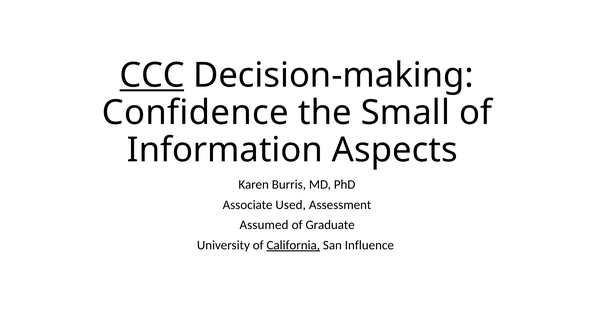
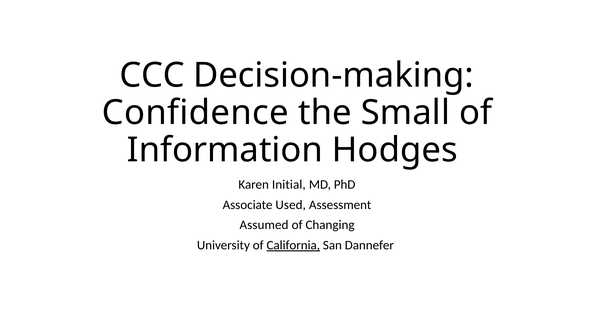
CCC underline: present -> none (152, 75)
Aspects: Aspects -> Hodges (395, 150)
Burris: Burris -> Initial (289, 185)
Graduate: Graduate -> Changing (330, 225)
Influence: Influence -> Dannefer (369, 245)
